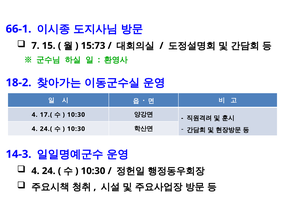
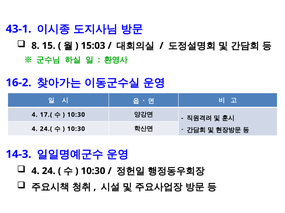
66-1: 66-1 -> 43-1 (19, 29)
7: 7 -> 8 (35, 46)
15:73: 15:73 -> 15:03 (93, 46)
18-2: 18-2 -> 16-2 (19, 83)
